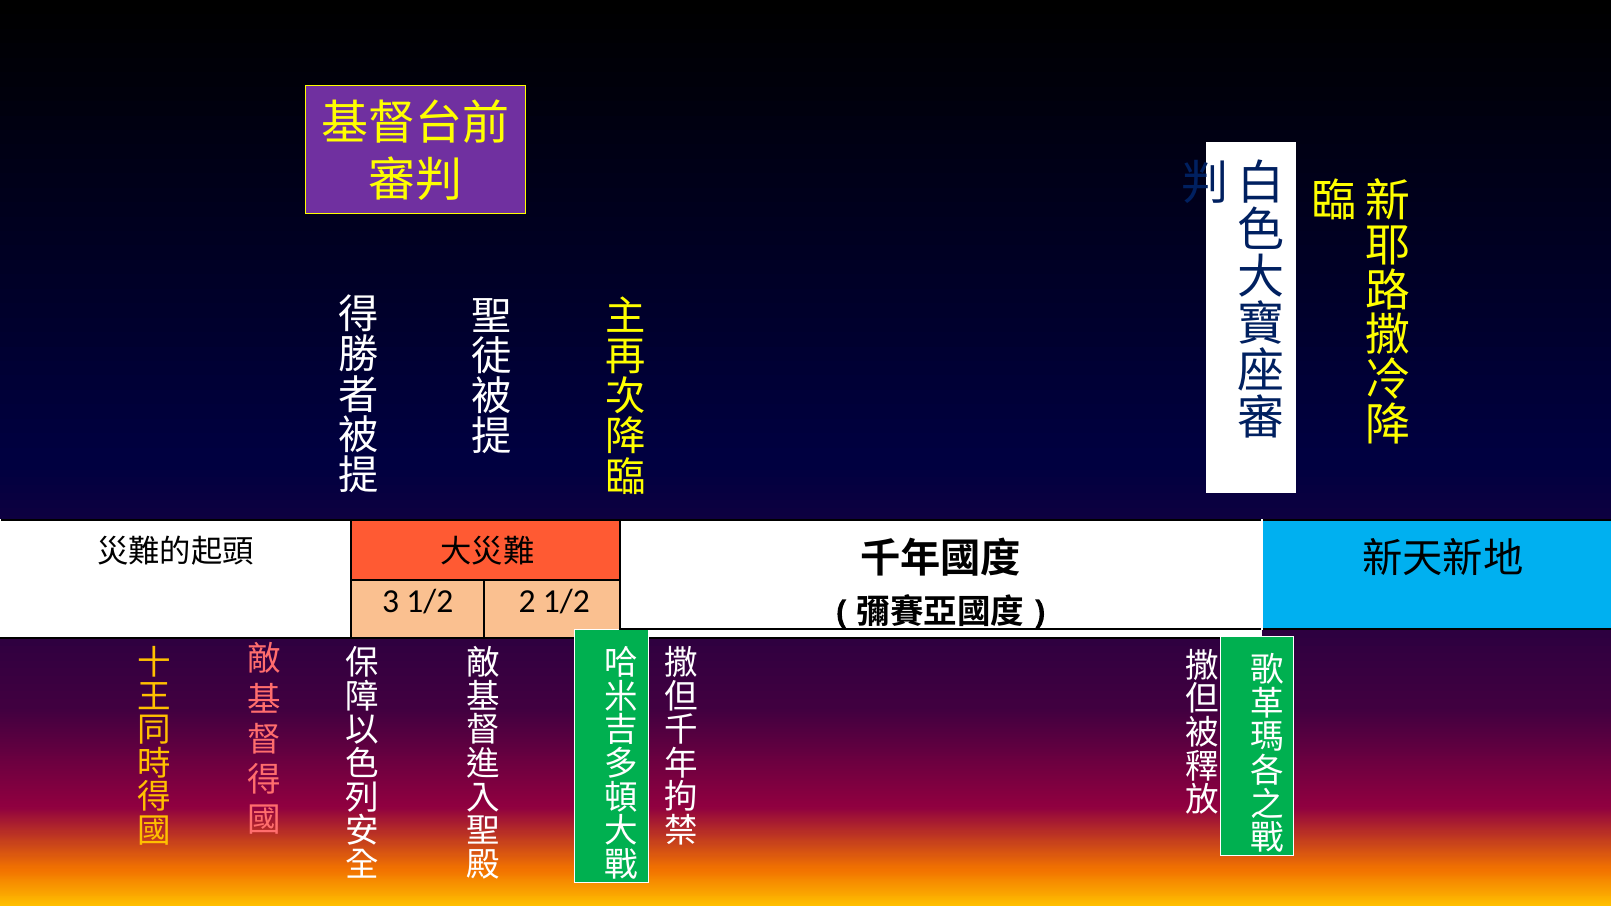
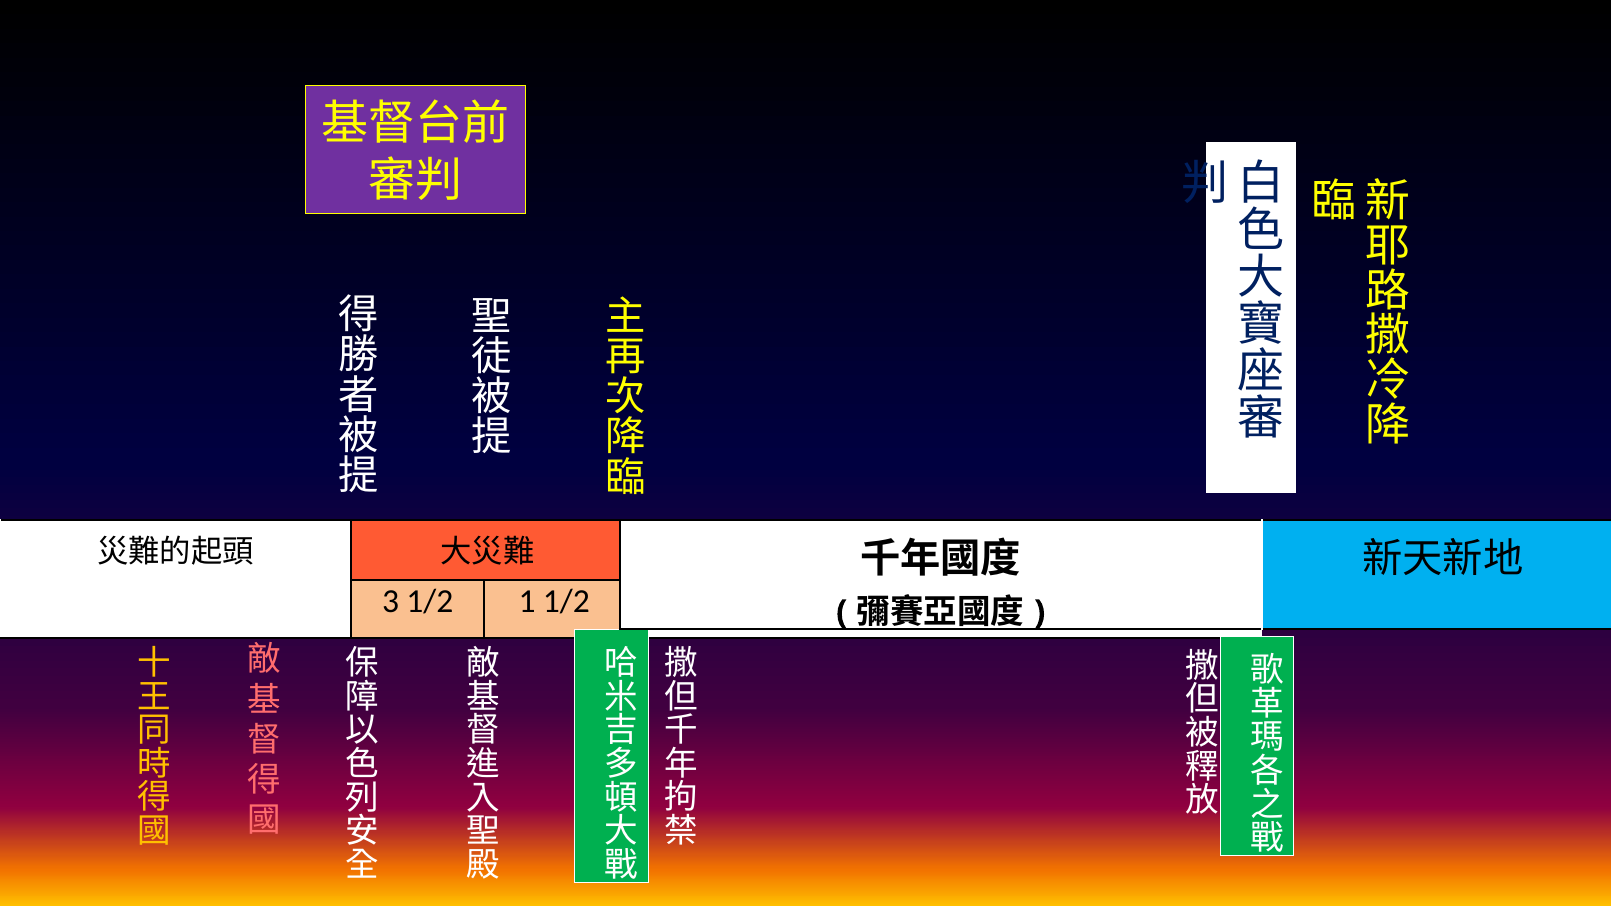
2: 2 -> 1 (527, 601)
